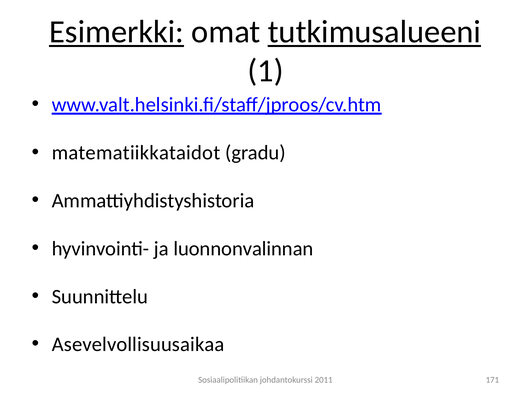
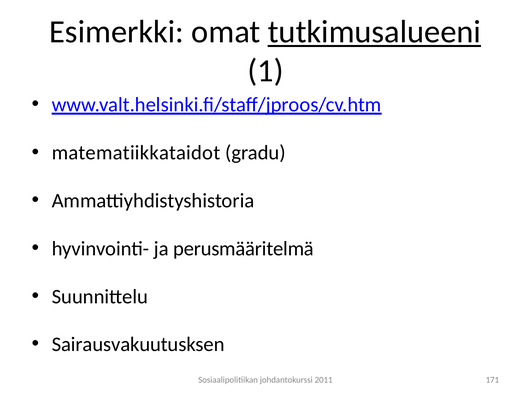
Esimerkki underline: present -> none (117, 32)
luonnonvalinnan: luonnonvalinnan -> perusmääritelmä (243, 249)
Asevelvollisuusaikaa: Asevelvollisuusaikaa -> Sairausvakuutusksen (138, 345)
